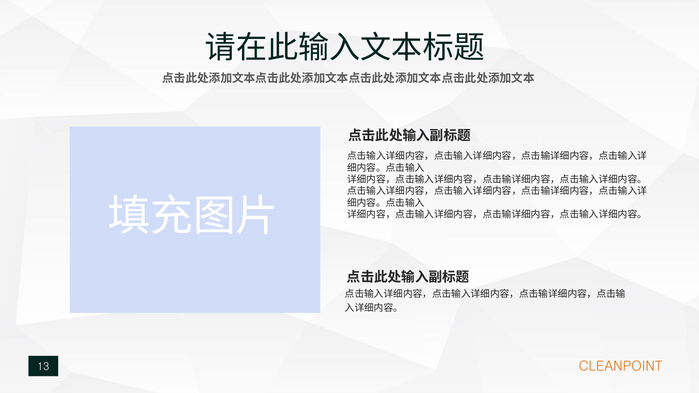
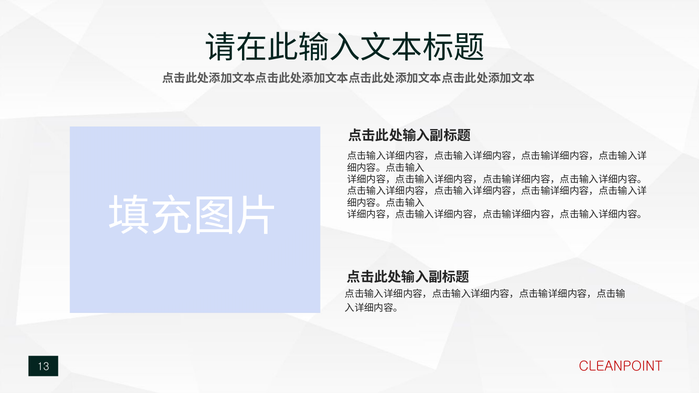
CLEANPOINT colour: orange -> red (621, 366)
